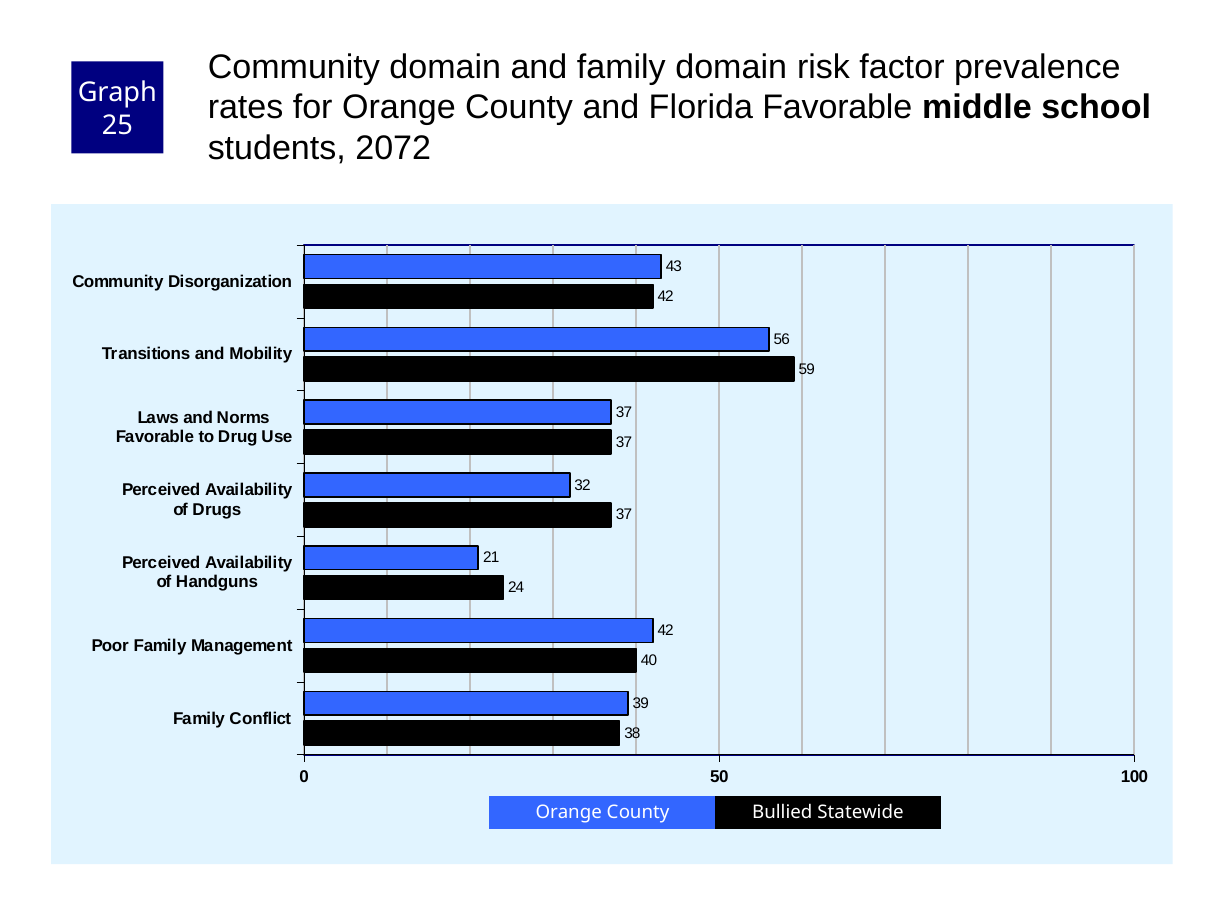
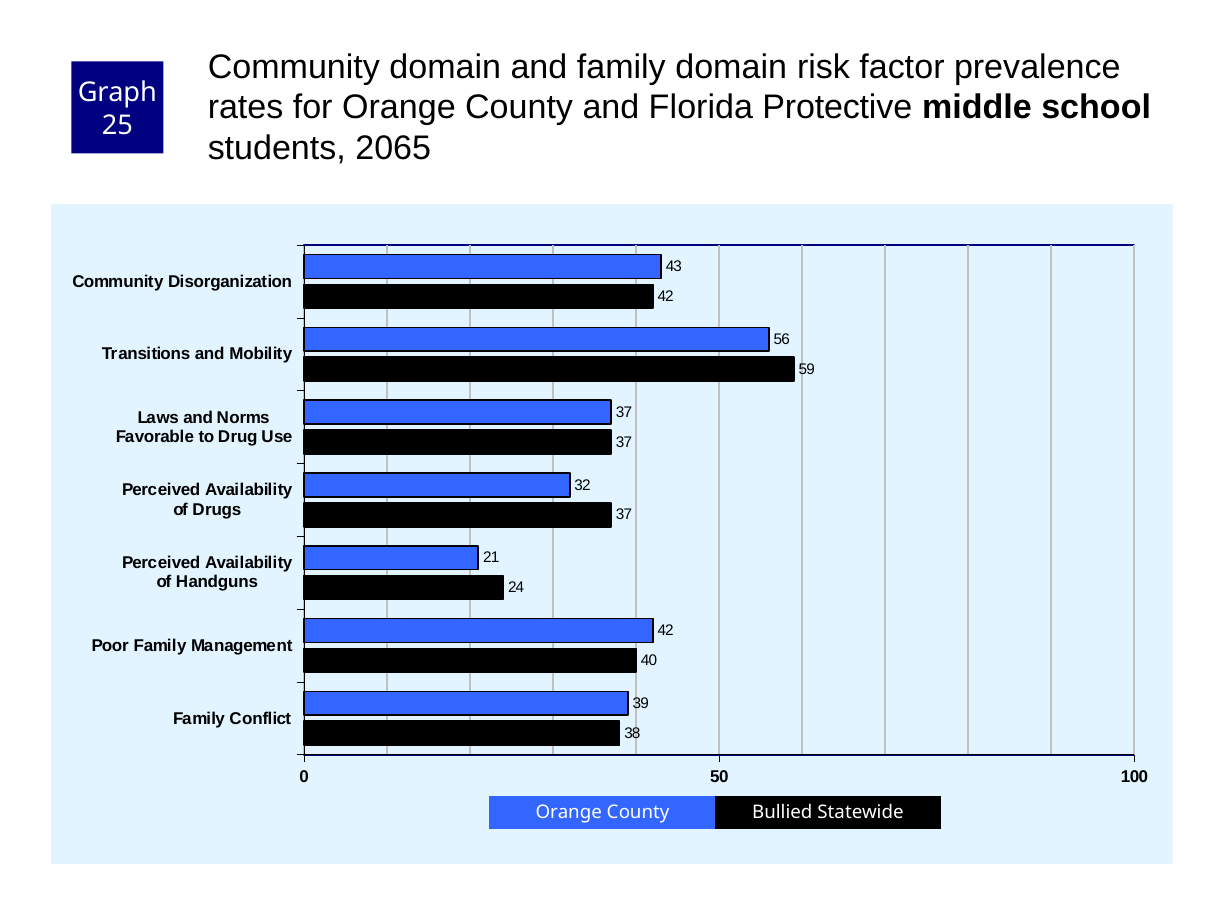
Florida Favorable: Favorable -> Protective (837, 108)
2072: 2072 -> 2065 (393, 148)
